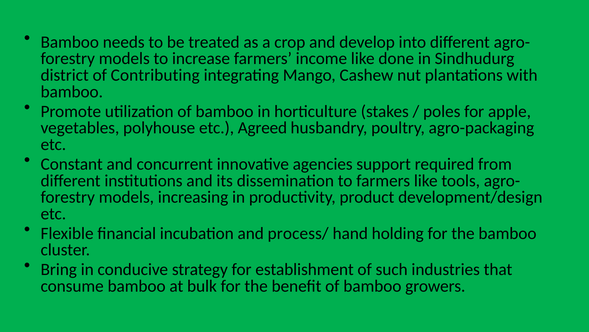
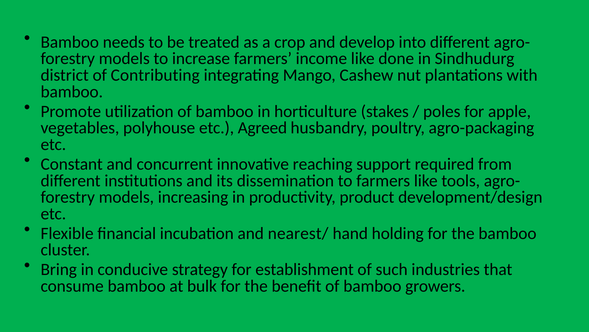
agencies: agencies -> reaching (323, 164)
process/: process/ -> nearest/ (298, 233)
